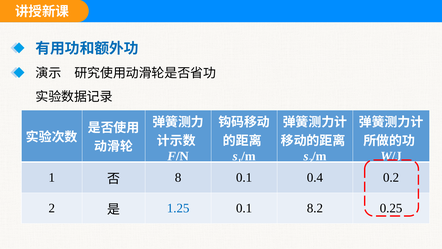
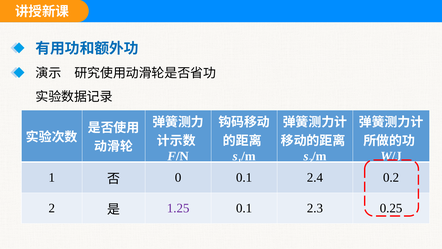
8: 8 -> 0 (178, 177)
0.4: 0.4 -> 2.4 (315, 177)
1.25 colour: blue -> purple (178, 208)
8.2: 8.2 -> 2.3 (315, 208)
